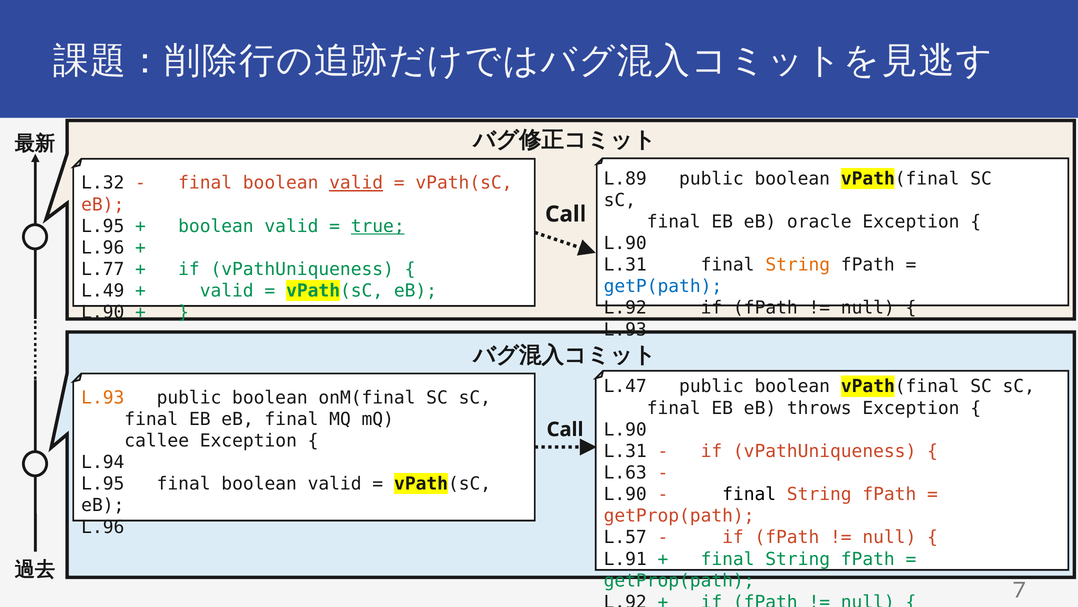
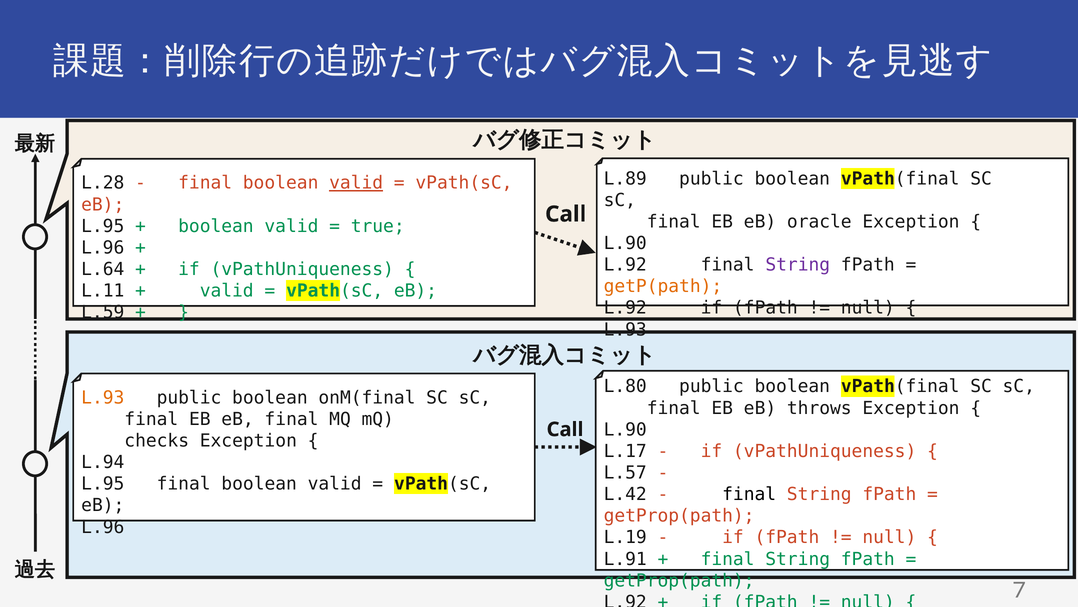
L.32: L.32 -> L.28 (103, 183)
true underline: present -> none (378, 226)
L.31: L.31 -> L.92 (625, 265)
String colour: orange -> purple (798, 265)
L.77: L.77 -> L.64 (103, 269)
getP(path colour: blue -> orange (663, 286)
L.49: L.49 -> L.11 (103, 291)
L.90: L.90 -> L.59 (103, 312)
L.47: L.47 -> L.80 (625, 386)
callee: callee -> checks (157, 440)
L.31: L.31 -> L.17 (625, 451)
L.63: L.63 -> L.57 (625, 472)
L.90: L.90 -> L.42 (625, 494)
L.57: L.57 -> L.19 (625, 537)
